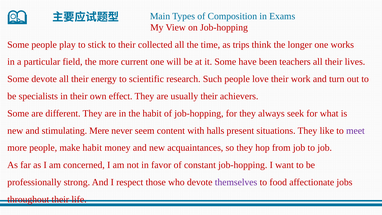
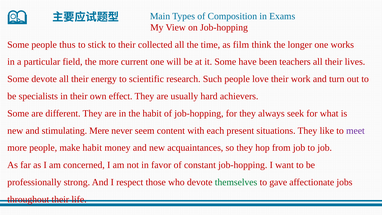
play: play -> thus (67, 45)
trips: trips -> film (241, 45)
usually their: their -> hard (209, 96)
halls: halls -> each (215, 131)
themselves colour: purple -> green (236, 182)
food: food -> gave (278, 182)
